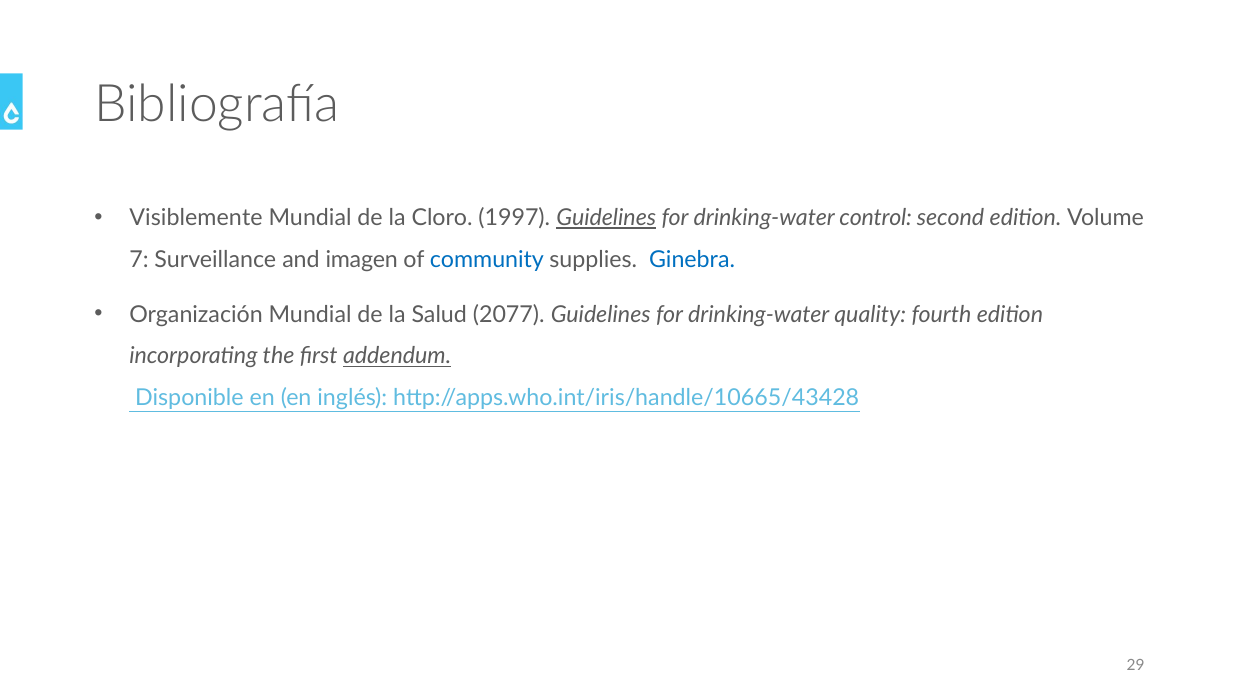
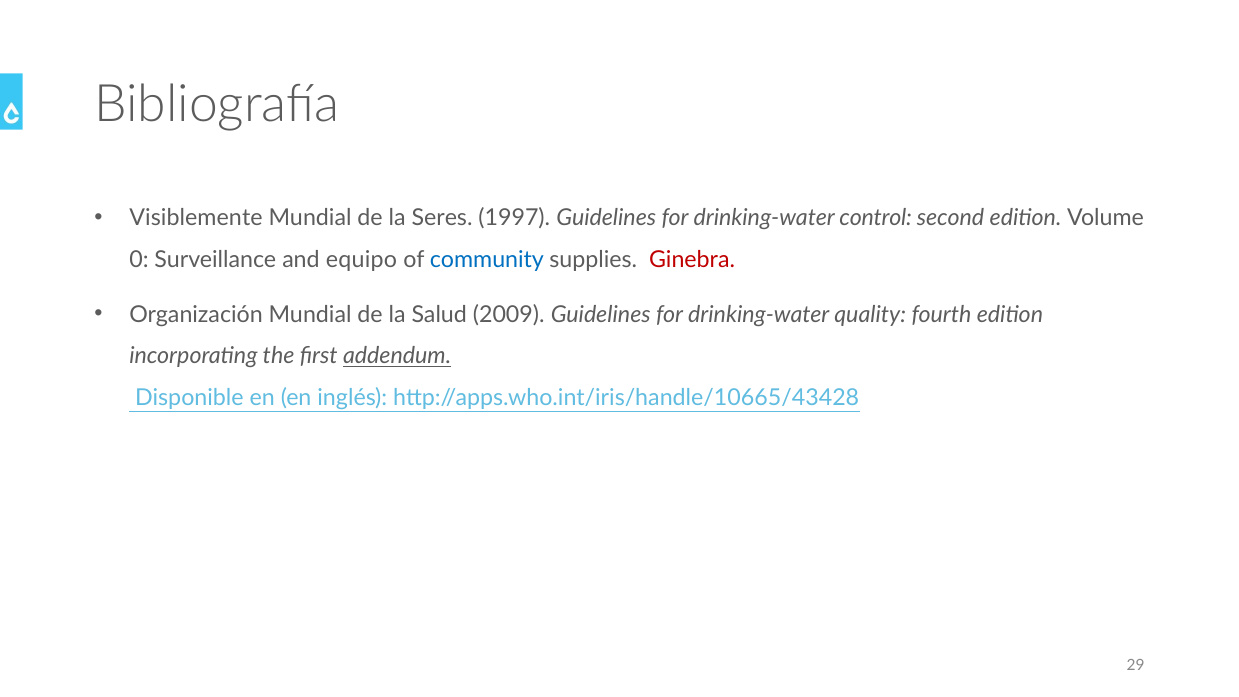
Cloro: Cloro -> Seres (442, 218)
Guidelines underline: present -> none (606, 218)
7: 7 -> 0 (139, 260)
imagen: imagen -> equipo (361, 260)
Ginebra colour: blue -> red (692, 260)
2077: 2077 -> 2009 (509, 314)
